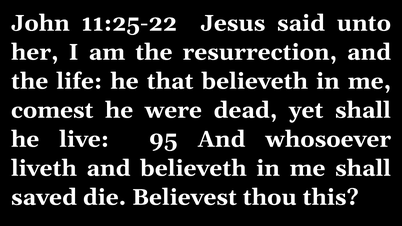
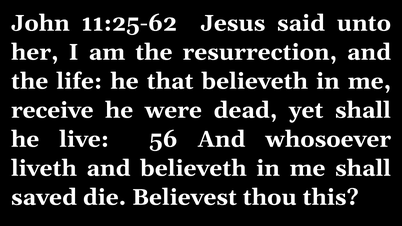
11:25-22: 11:25-22 -> 11:25-62 (129, 23)
comest: comest -> receive (52, 110)
95: 95 -> 56 (163, 139)
